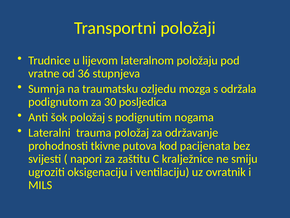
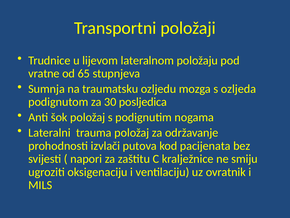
36: 36 -> 65 (84, 73)
održala: održala -> ozljeda (239, 89)
tkivne: tkivne -> izvlači (105, 146)
